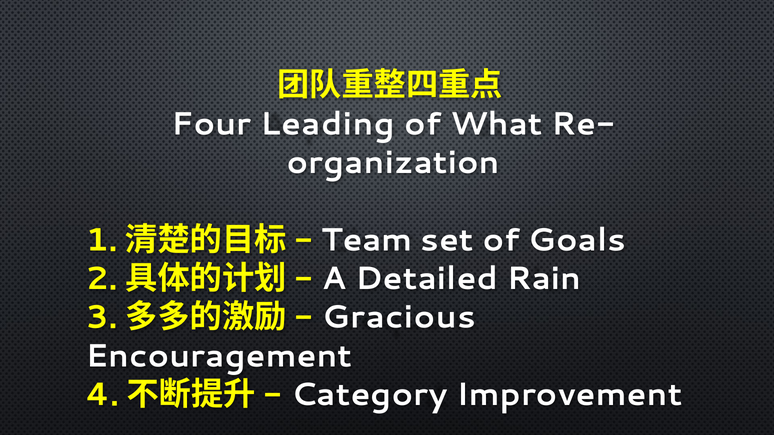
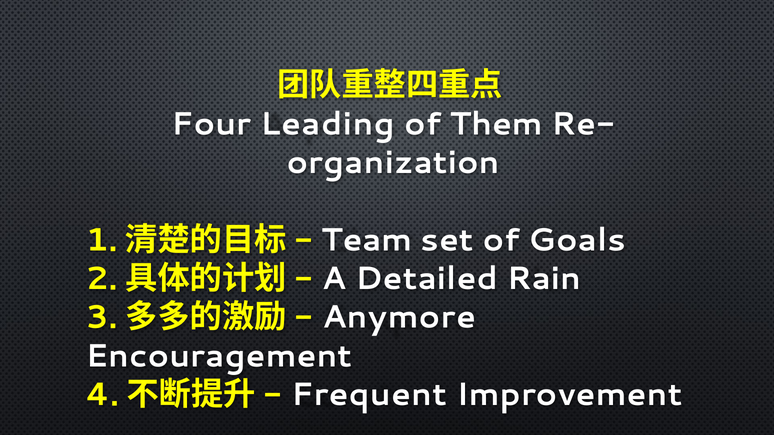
What: What -> Them (496, 124)
Gracious: Gracious -> Anymore (399, 317)
Category: Category -> Frequent (369, 395)
